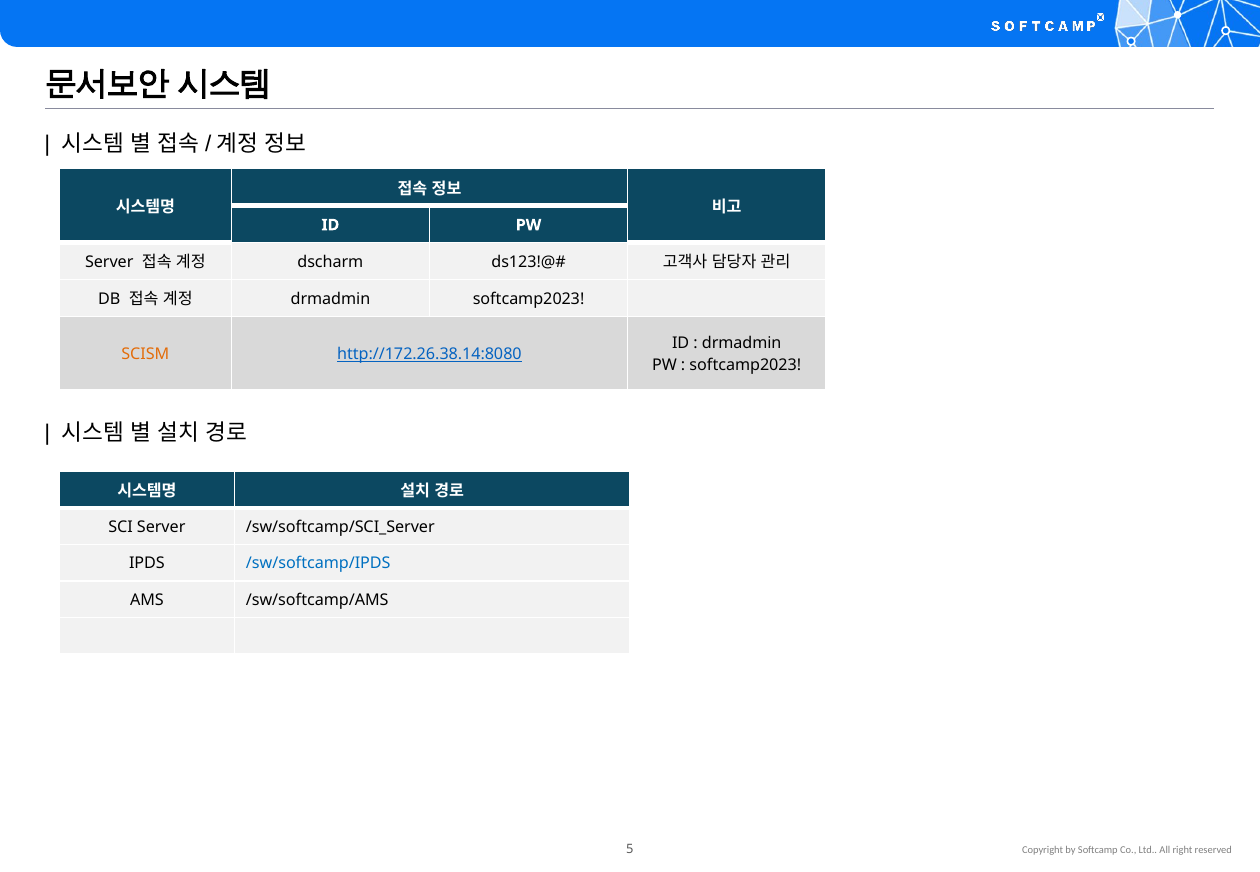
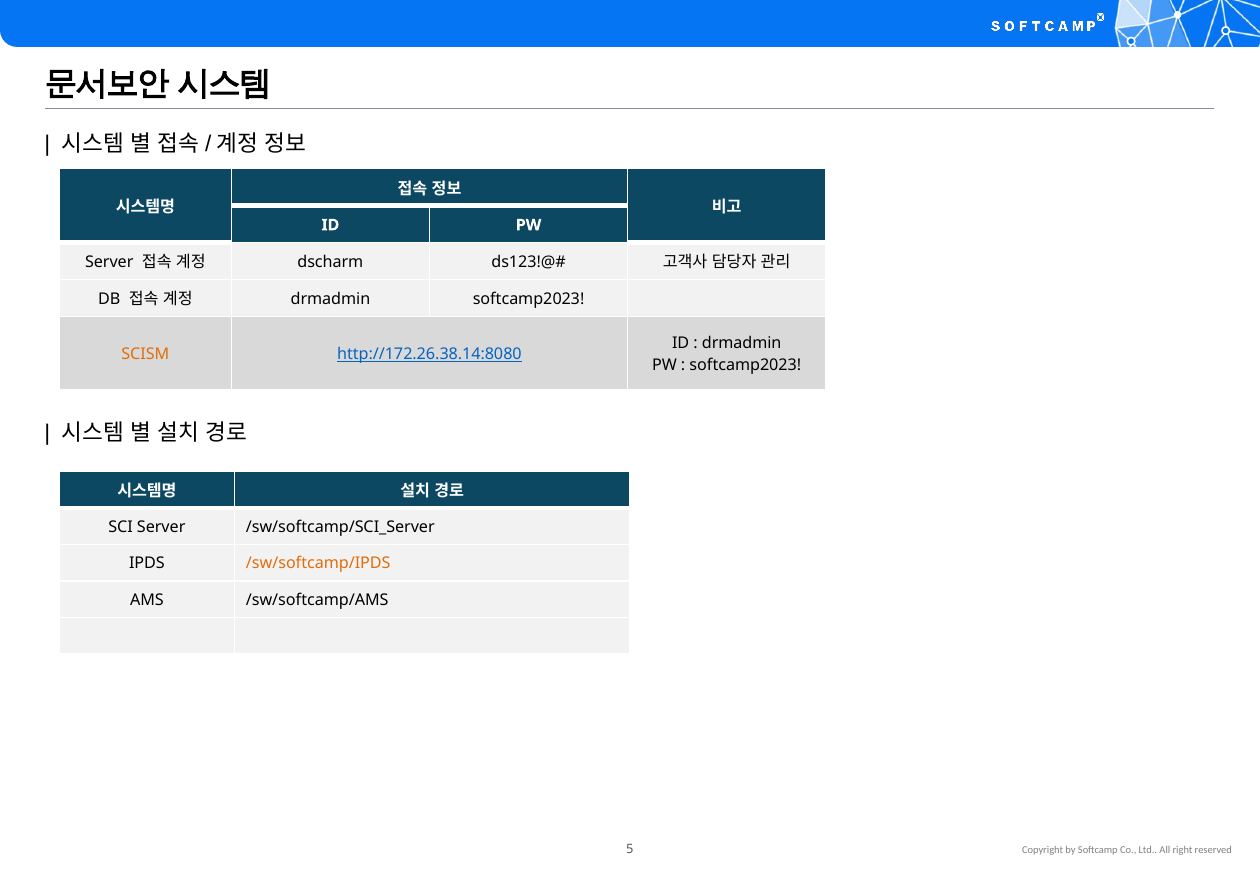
/sw/softcamp/IPDS colour: blue -> orange (318, 564)
